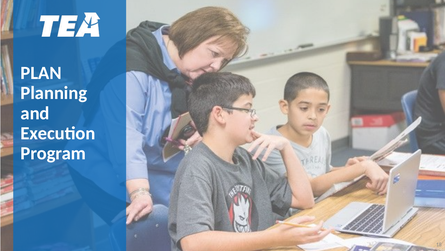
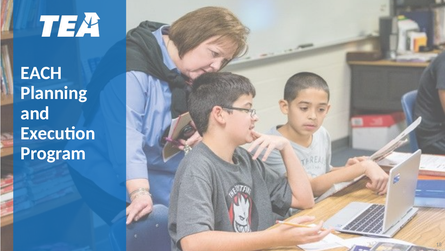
PLAN: PLAN -> EACH (41, 73)
